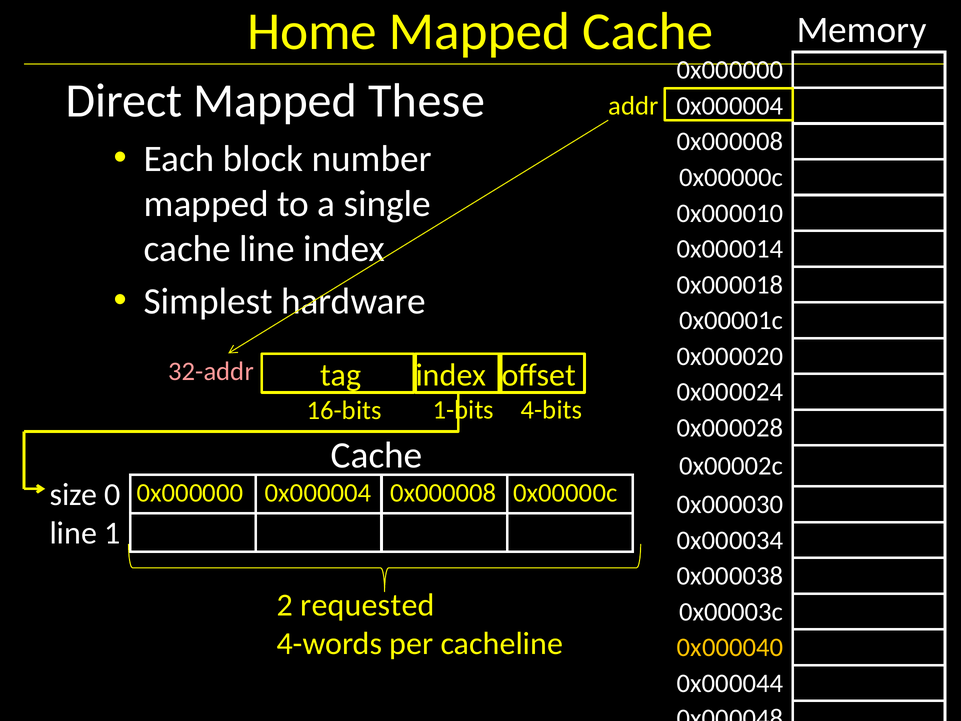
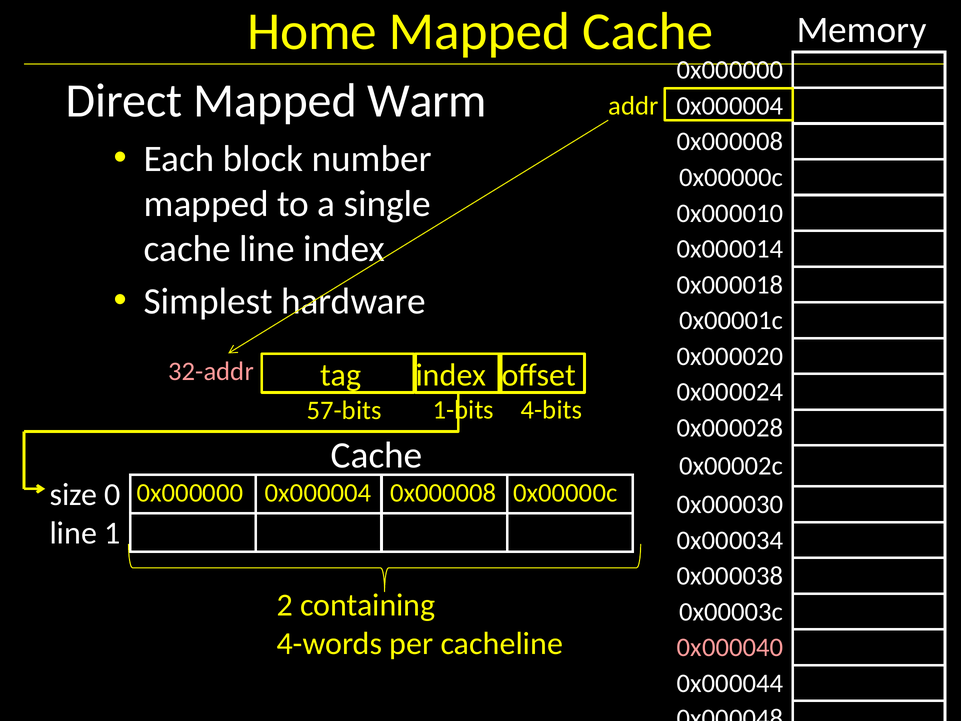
These: These -> Warm (427, 101)
16-bits: 16-bits -> 57-bits (344, 410)
requested: requested -> containing (368, 605)
0x000040 colour: yellow -> pink (730, 647)
